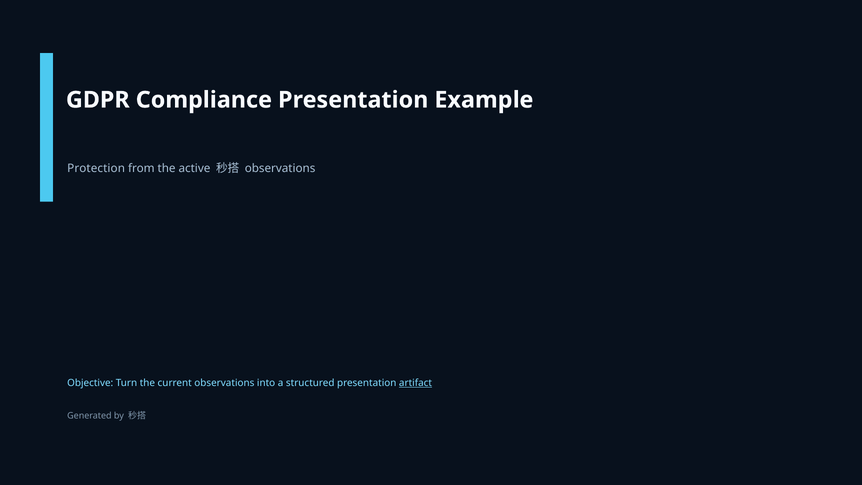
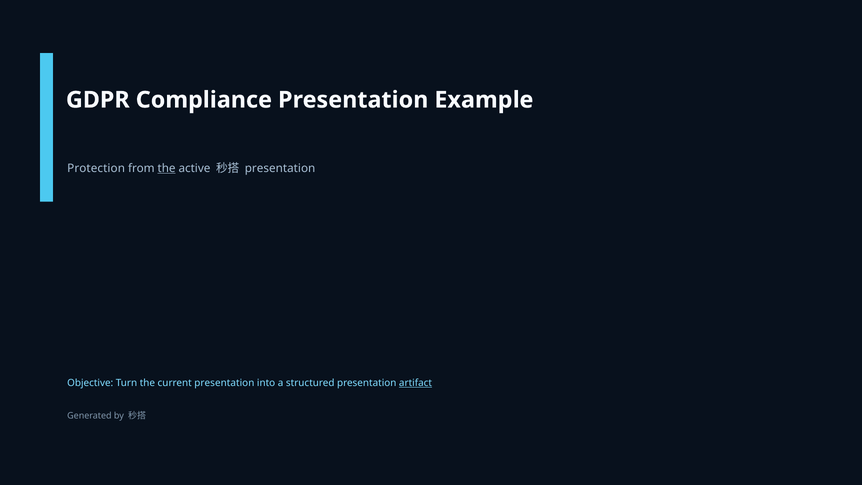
the underline: none -> present (167, 168)
observations: observations -> presentation (280, 168)
current observations: observations -> presentation (224, 383)
